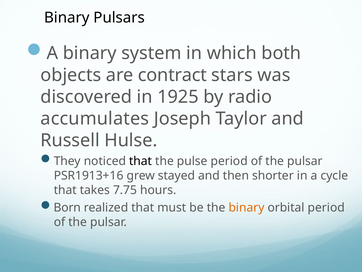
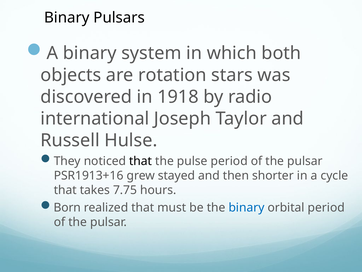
contract: contract -> rotation (172, 75)
1925: 1925 -> 1918 (178, 97)
accumulates: accumulates -> international (95, 118)
binary colour: orange -> blue (246, 207)
